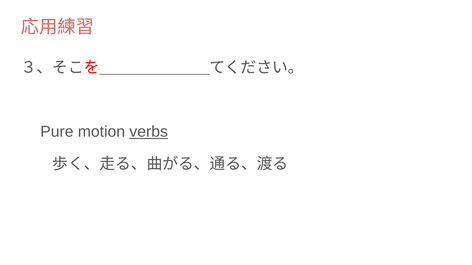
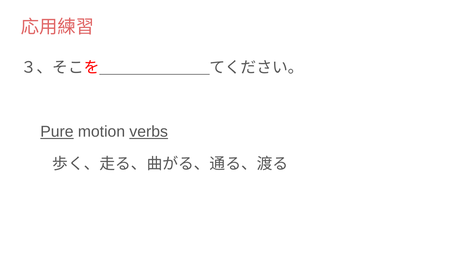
Pure underline: none -> present (57, 132)
